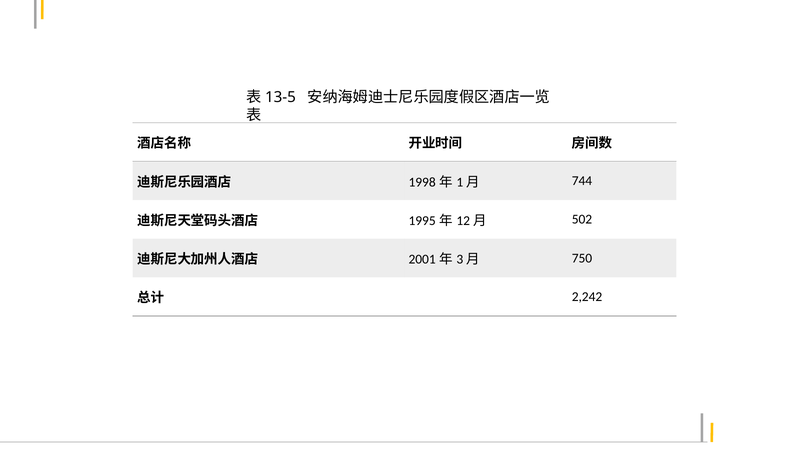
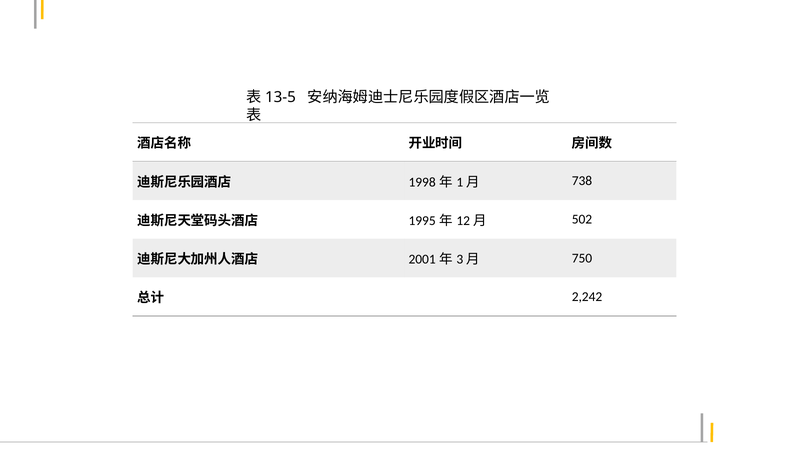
744: 744 -> 738 (582, 181)
